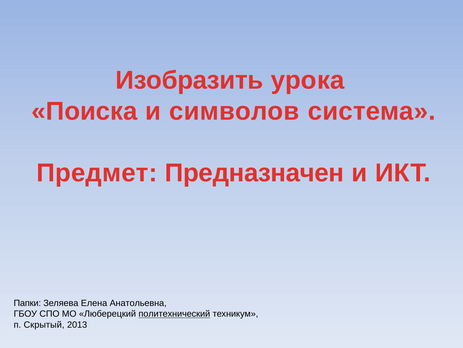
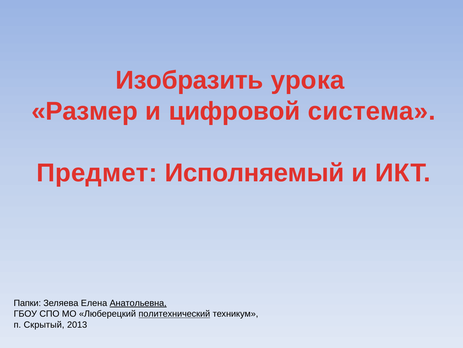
Поиска: Поиска -> Размер (85, 111)
символов: символов -> цифровой (234, 111)
Предназначен: Предназначен -> Исполняемый (255, 173)
Анатольевна underline: none -> present (138, 302)
